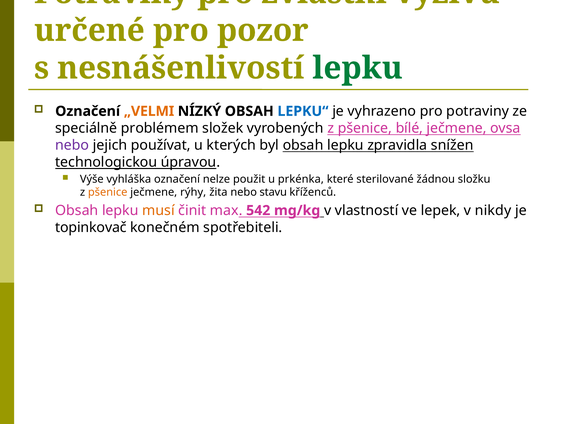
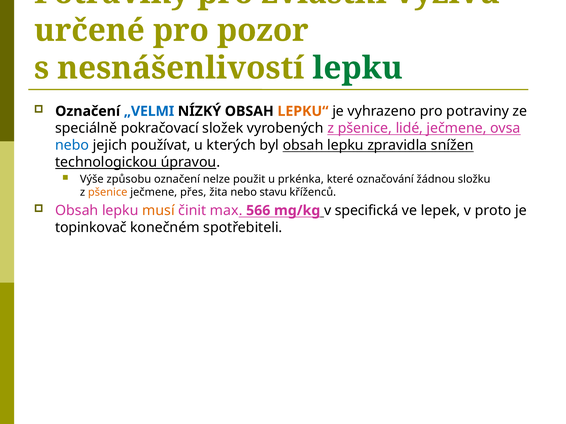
„VELMI colour: orange -> blue (149, 111)
LEPKU“ colour: blue -> orange (303, 111)
problémem: problémem -> pokračovací (160, 128)
bílé: bílé -> lidé (409, 128)
nebo colour: purple -> blue (72, 145)
vyhláška: vyhláška -> způsobu (129, 179)
sterilované: sterilované -> označování (385, 179)
rýhy: rýhy -> přes (193, 193)
542: 542 -> 566 (258, 211)
vlastností: vlastností -> specifická (367, 211)
nikdy: nikdy -> proto (493, 211)
